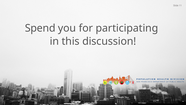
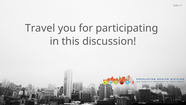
Spend: Spend -> Travel (40, 28)
